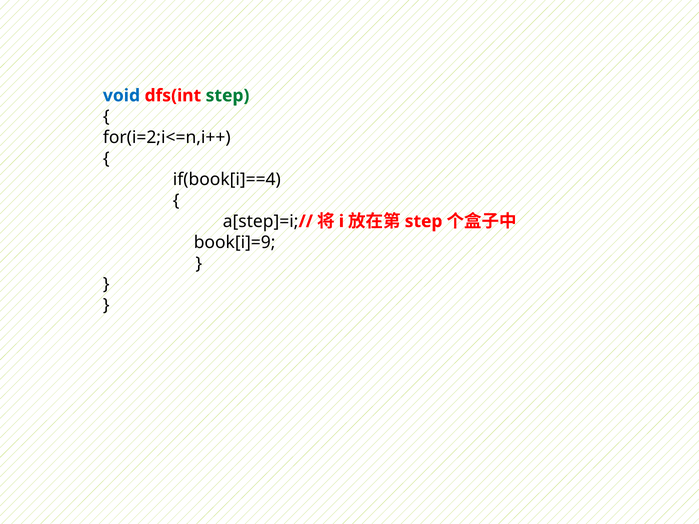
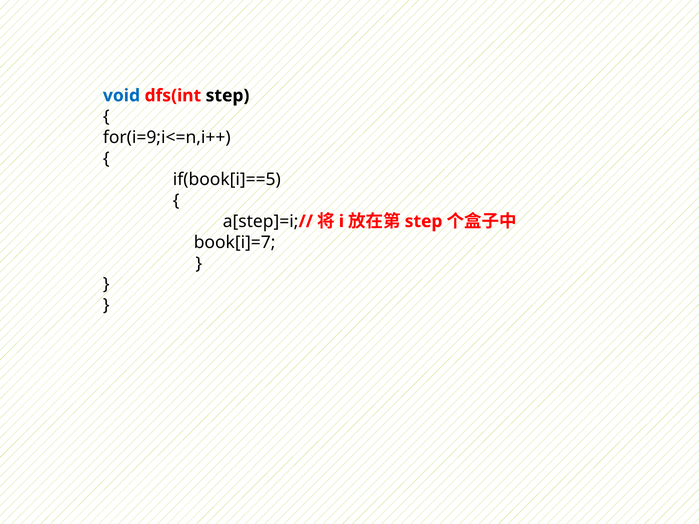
step colour: green -> black (228, 96)
for(i=2;i<=n,i++: for(i=2;i<=n,i++ -> for(i=9;i<=n,i++ (167, 138)
if(book[i]==4: if(book[i]==4 -> if(book[i]==5 (227, 179)
book[i]=9: book[i]=9 -> book[i]=7 (235, 242)
